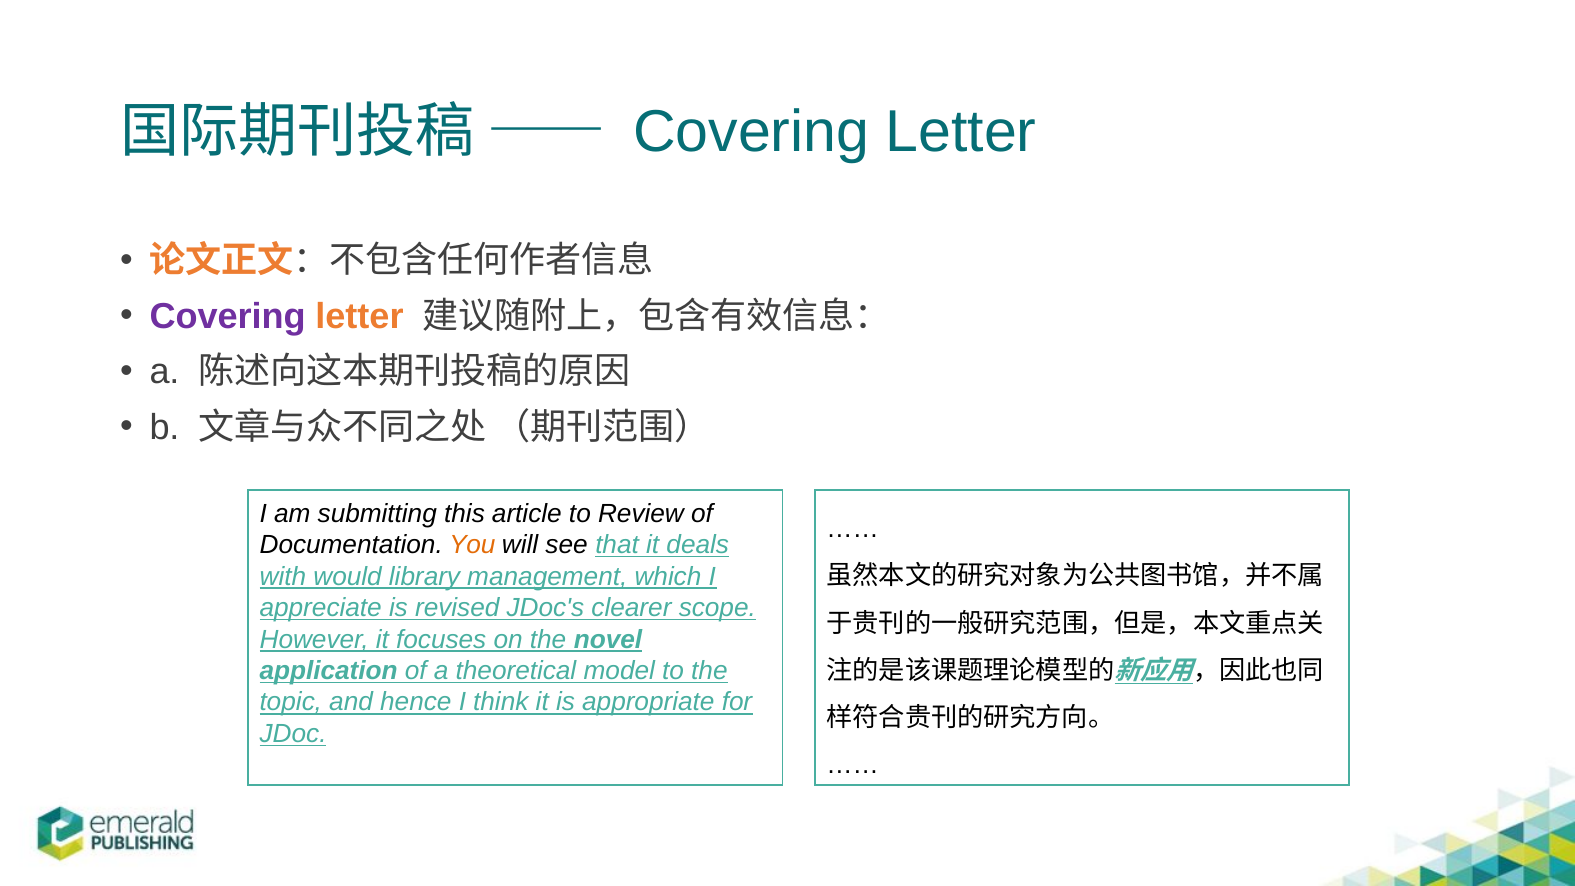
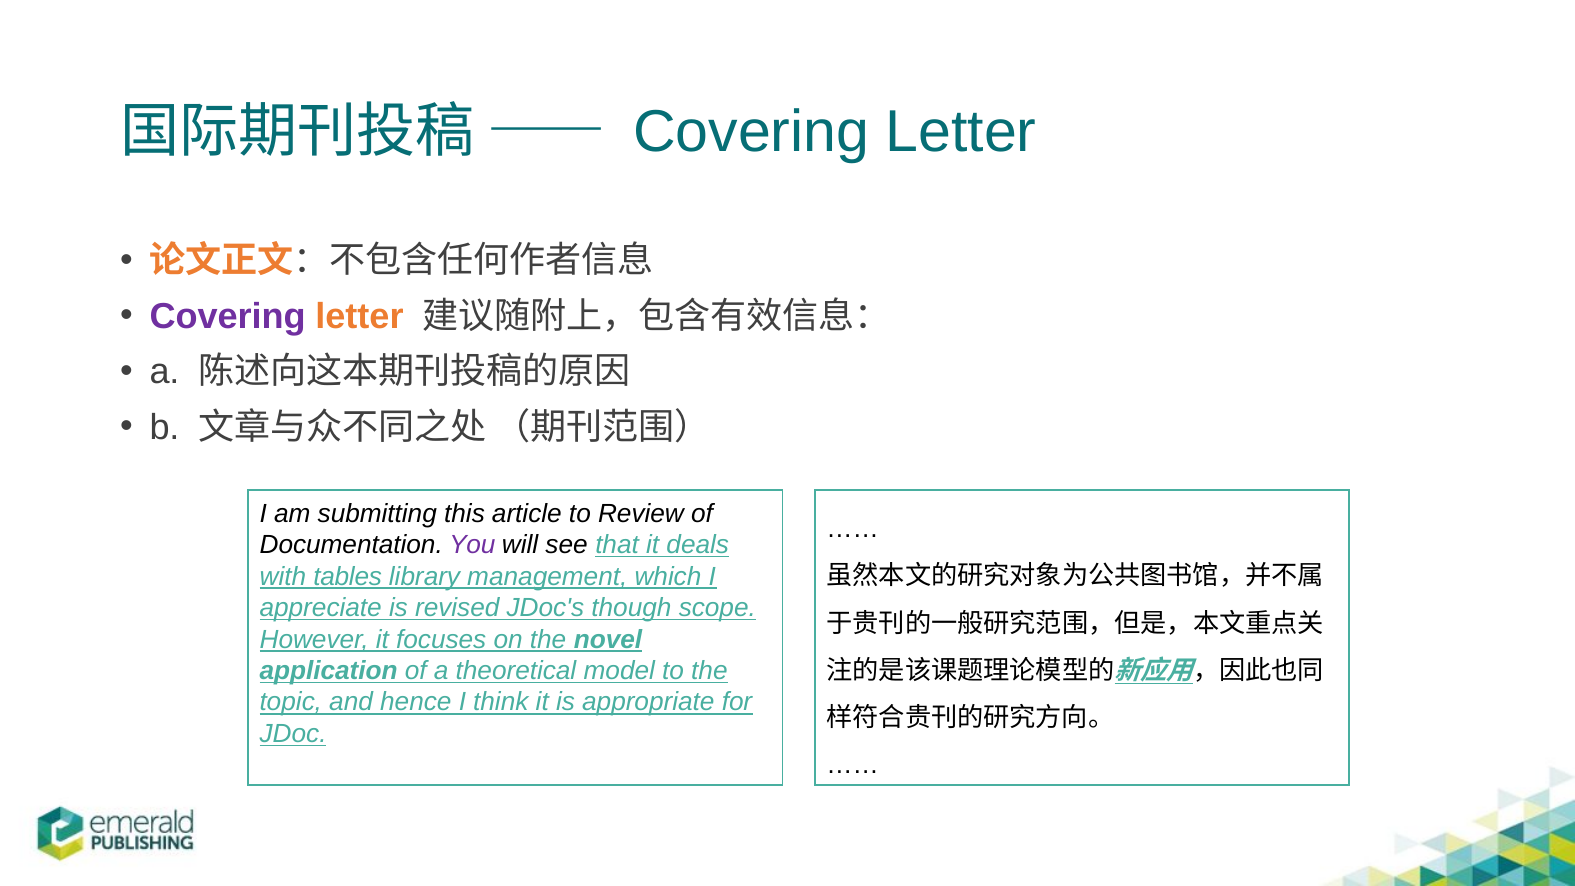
You colour: orange -> purple (472, 545)
would: would -> tables (348, 576)
clearer: clearer -> though (631, 608)
